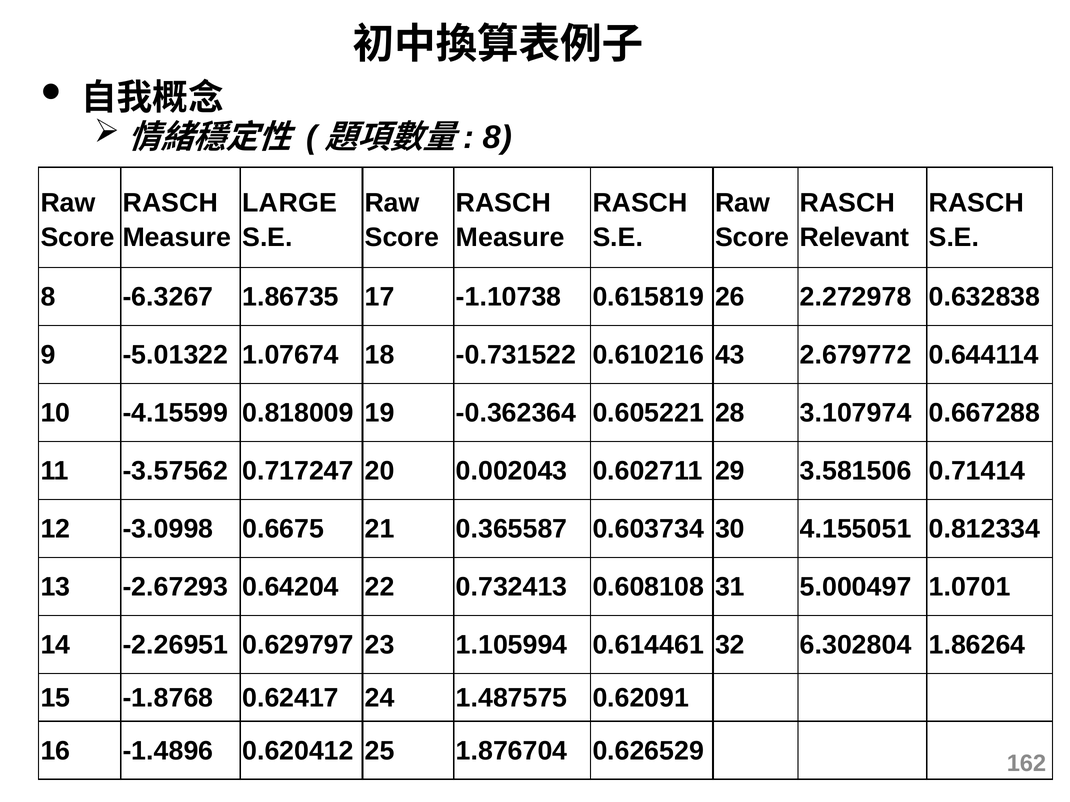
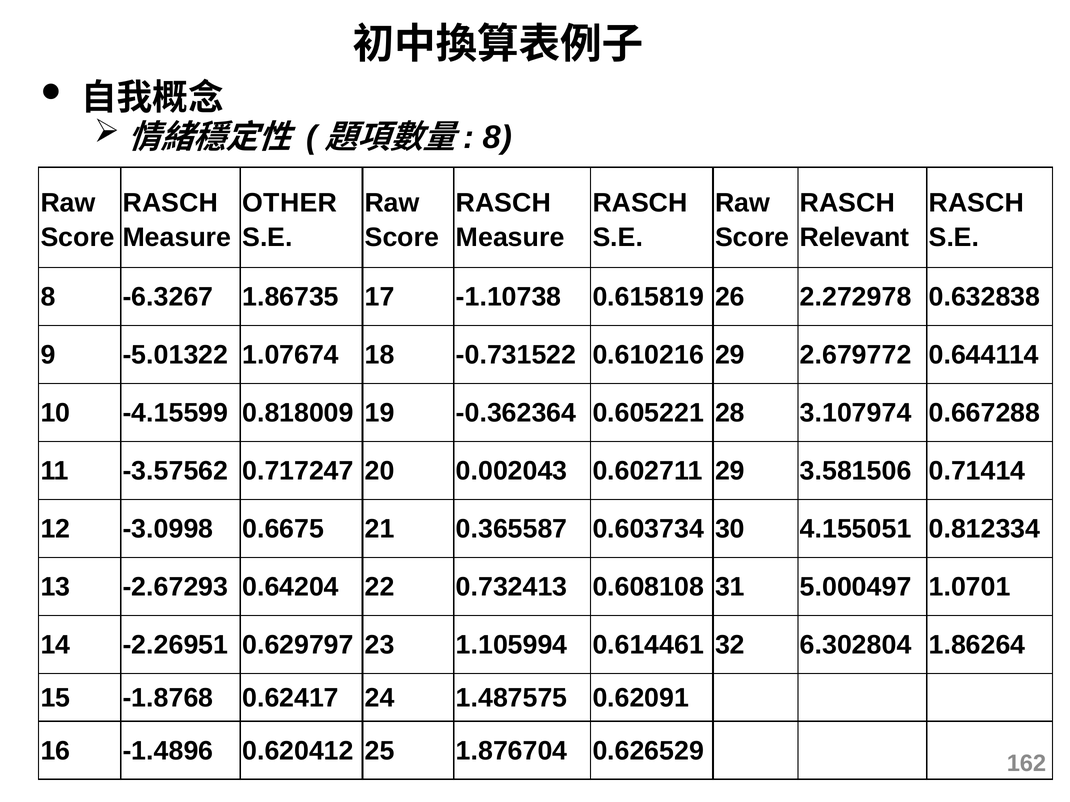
LARGE: LARGE -> OTHER (290, 203)
0.610216 43: 43 -> 29 (730, 355)
